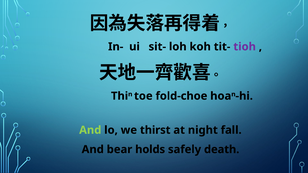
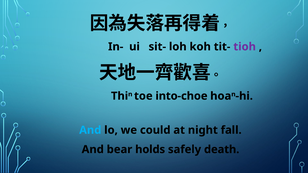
fold-choe: fold-choe -> into-choe (181, 96)
And colour: light green -> light blue (90, 130)
thirst: thirst -> could (155, 130)
